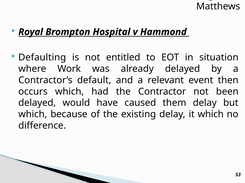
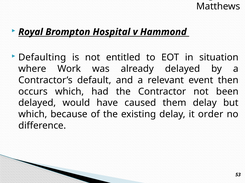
it which: which -> order (211, 115)
